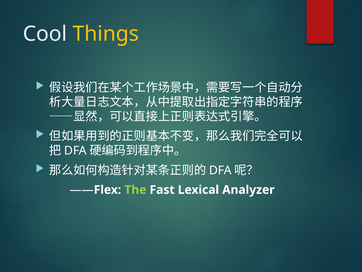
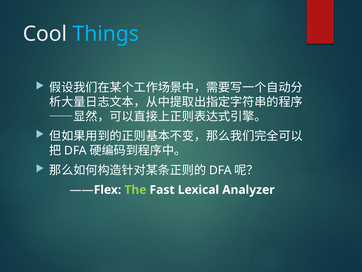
Things colour: yellow -> light blue (106, 34)
